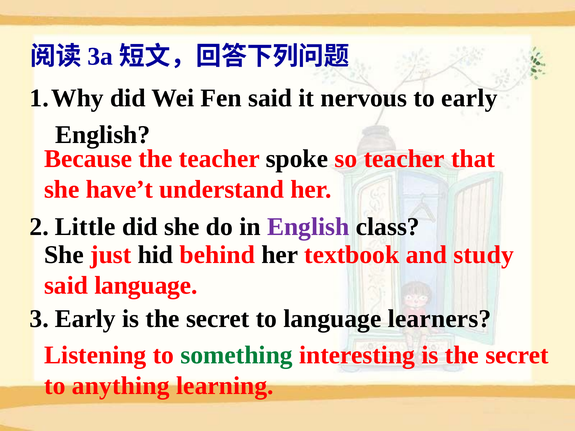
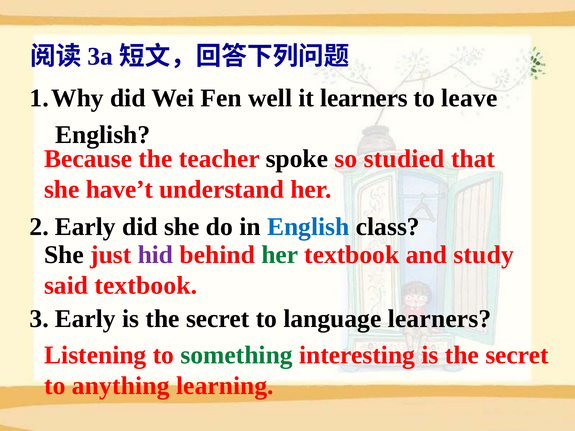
Fen said: said -> well (270, 98)
it nervous: nervous -> learners (364, 98)
to early: early -> leave (469, 98)
so teacher: teacher -> studied (404, 159)
2 Little: Little -> Early (85, 227)
English colour: purple -> blue (308, 227)
hid colour: black -> purple (155, 255)
her colour: black -> green (280, 255)
said language: language -> textbook (146, 285)
